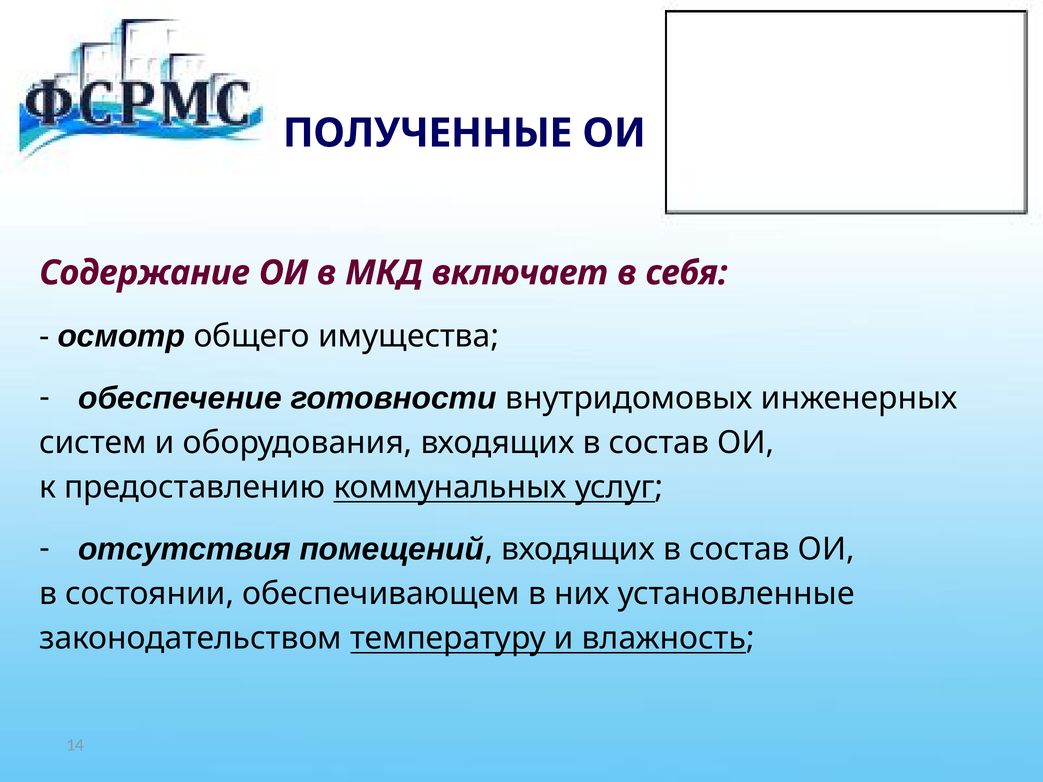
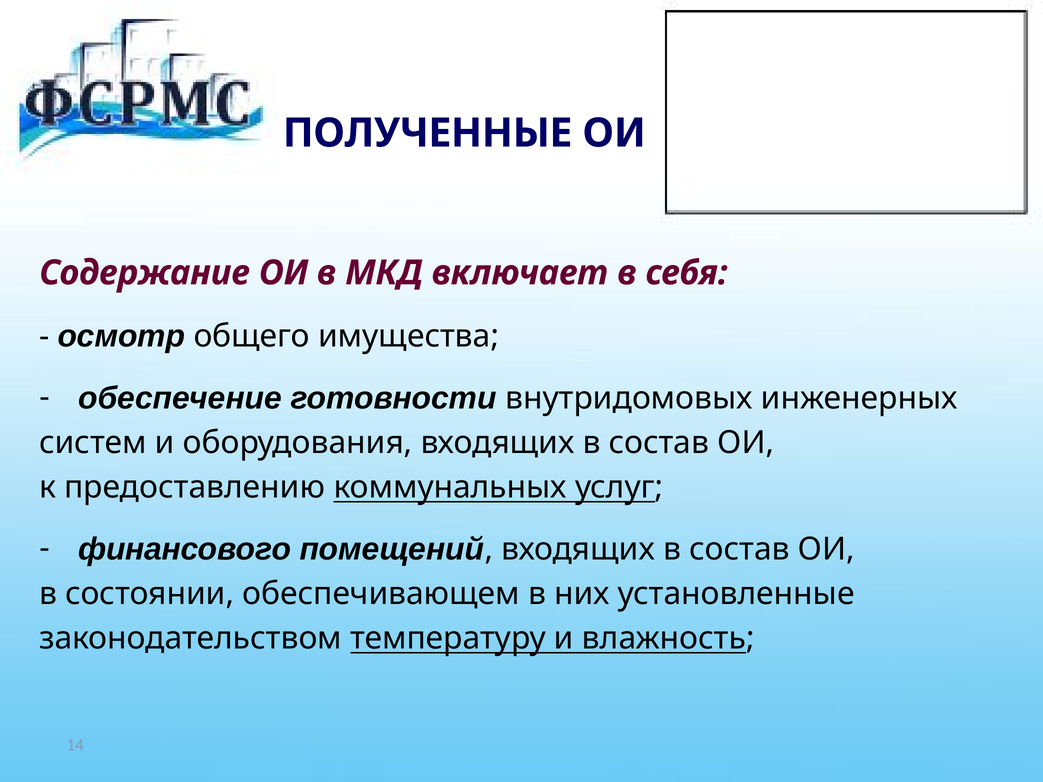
отсутствия: отсутствия -> финансового (185, 549)
